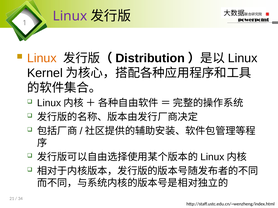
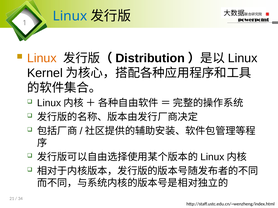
Linux colour: purple -> blue (70, 16)
